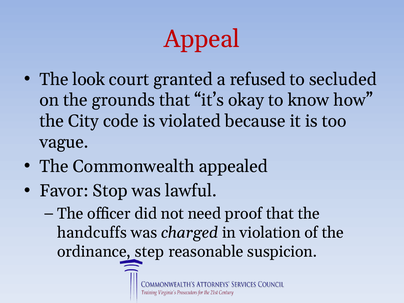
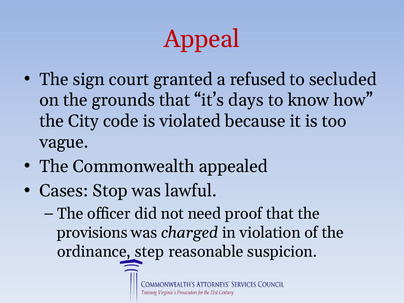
look: look -> sign (89, 79)
okay: okay -> days (246, 100)
Favor: Favor -> Cases (64, 191)
handcuffs: handcuffs -> provisions (92, 233)
